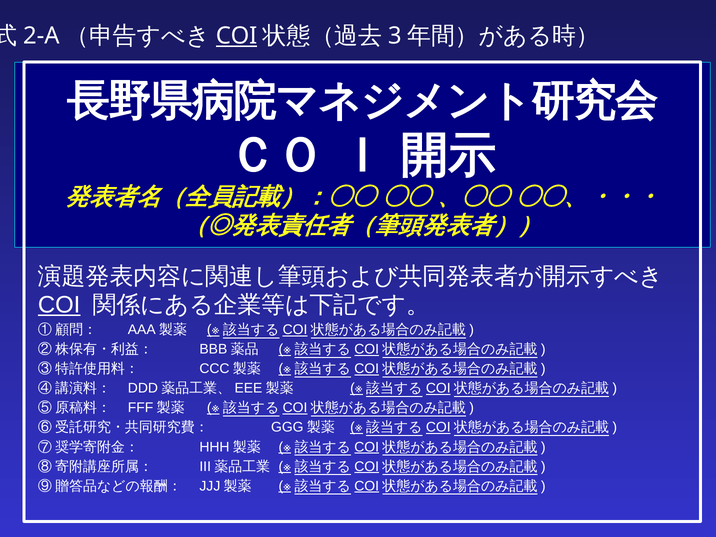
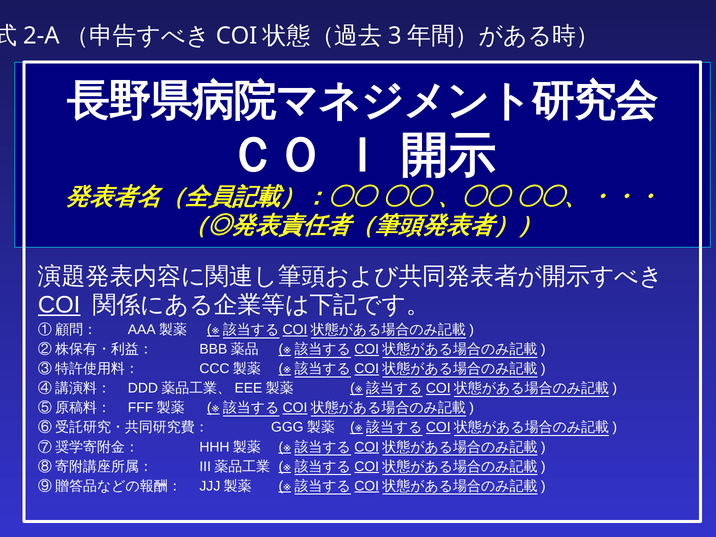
COI underline: present -> none (237, 36)
